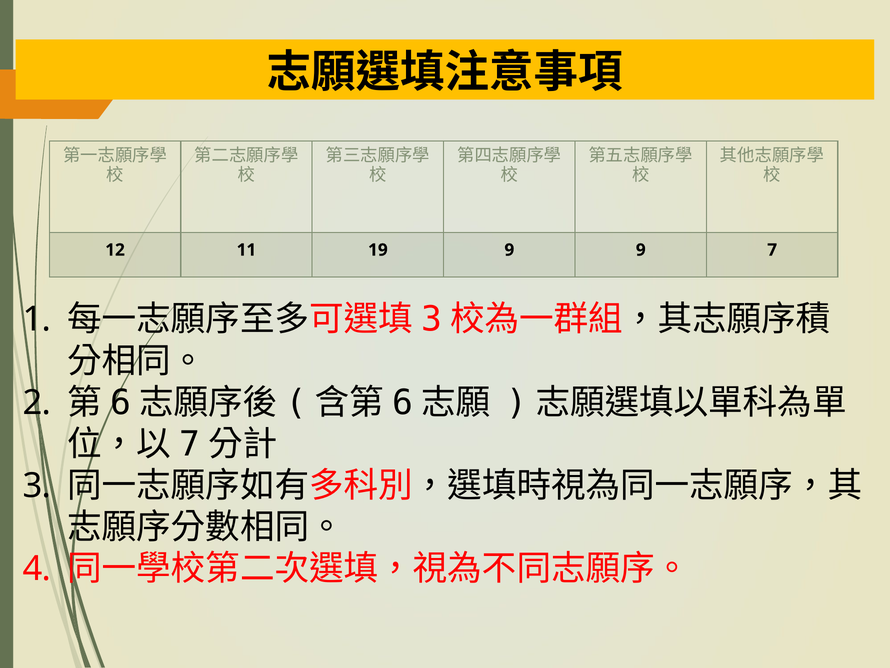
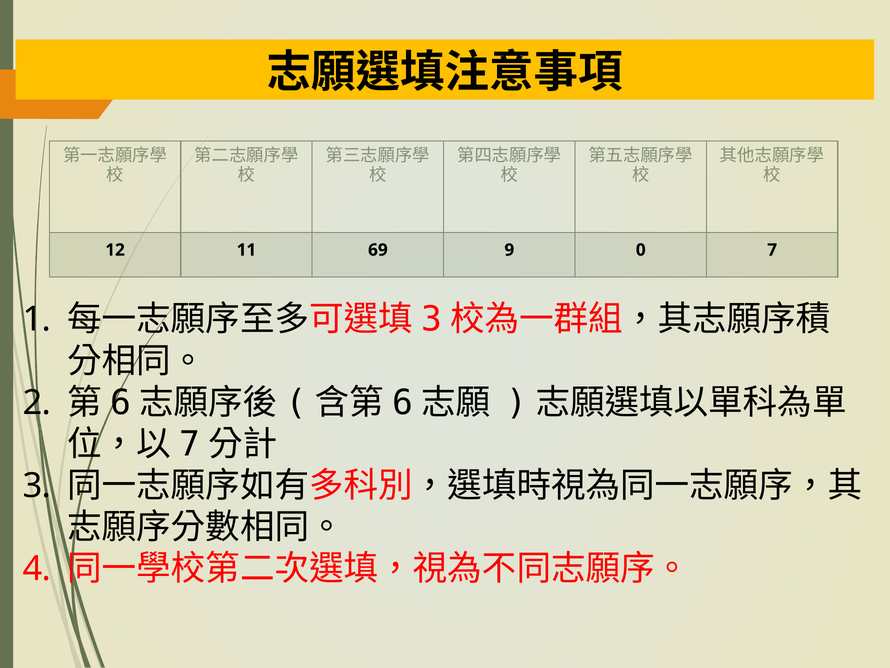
19: 19 -> 69 (378, 250)
9 9: 9 -> 0 (641, 250)
